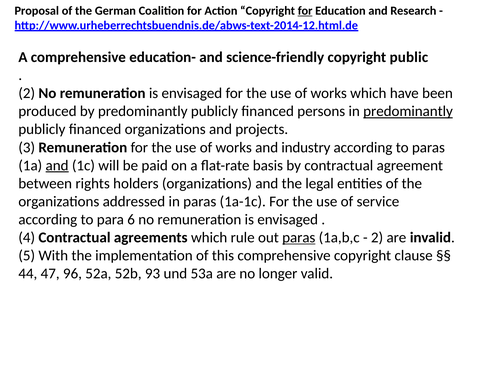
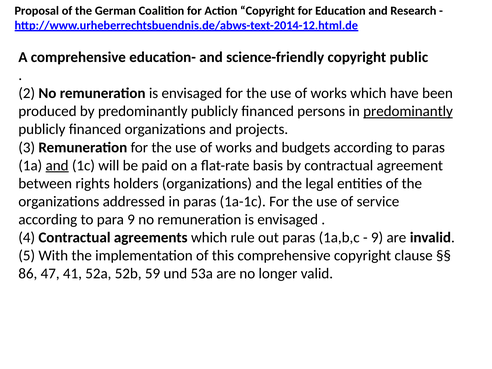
for underline: present -> none (305, 11)
industry: industry -> budgets (306, 147)
para 6: 6 -> 9 (131, 220)
paras underline: present -> none (299, 238)
2: 2 -> 9 (377, 238)
44: 44 -> 86 (28, 274)
96: 96 -> 41 (72, 274)
93: 93 -> 59 (153, 274)
